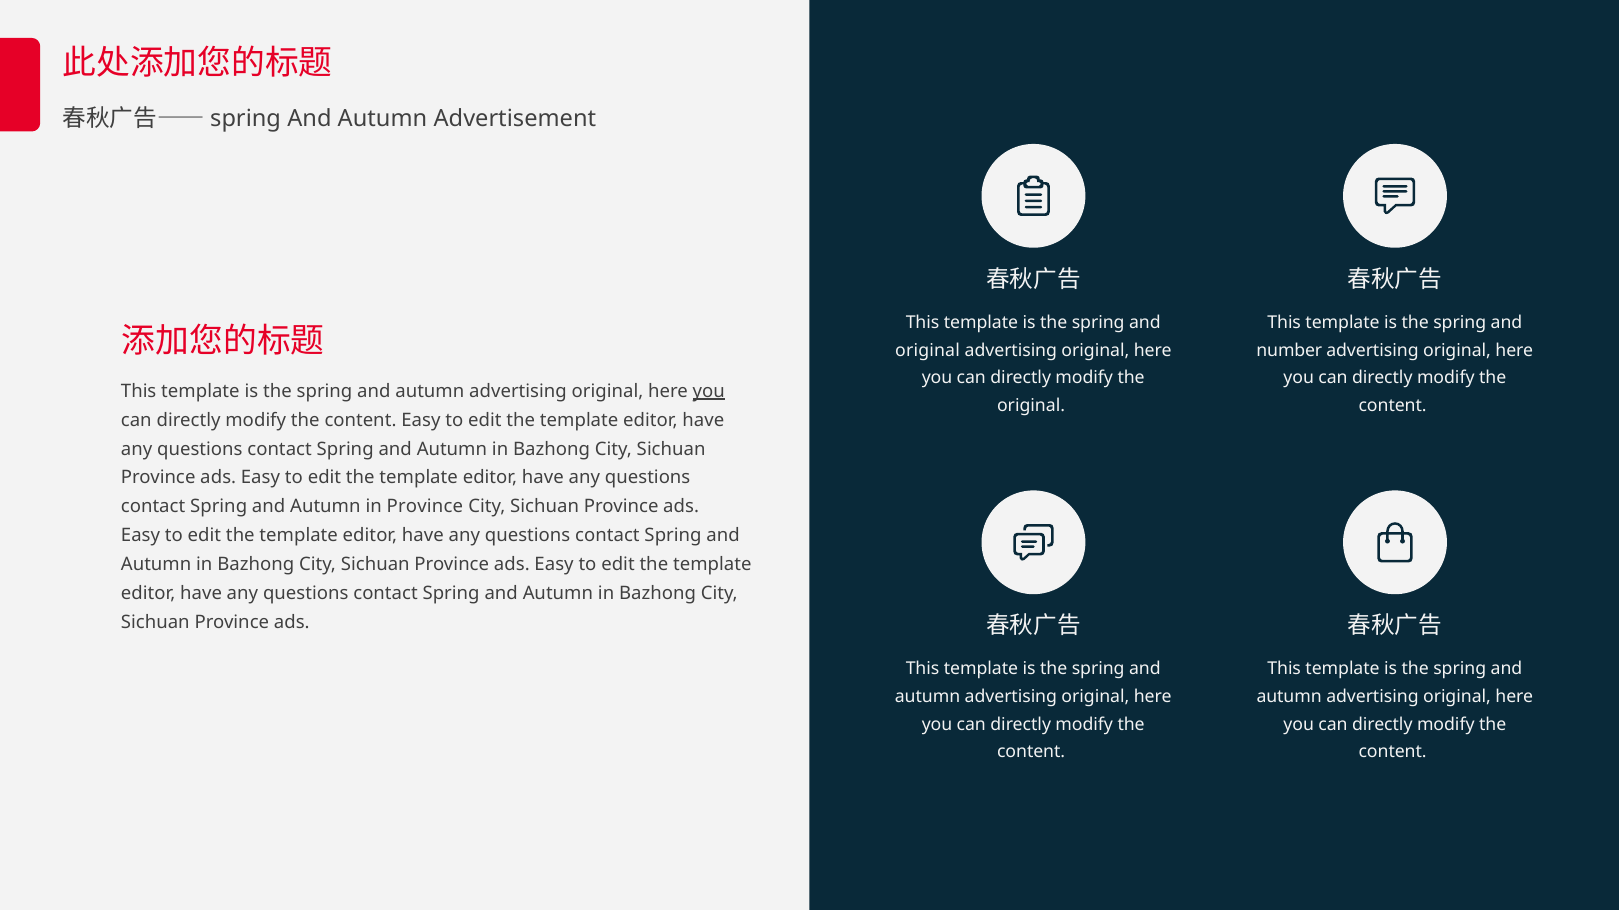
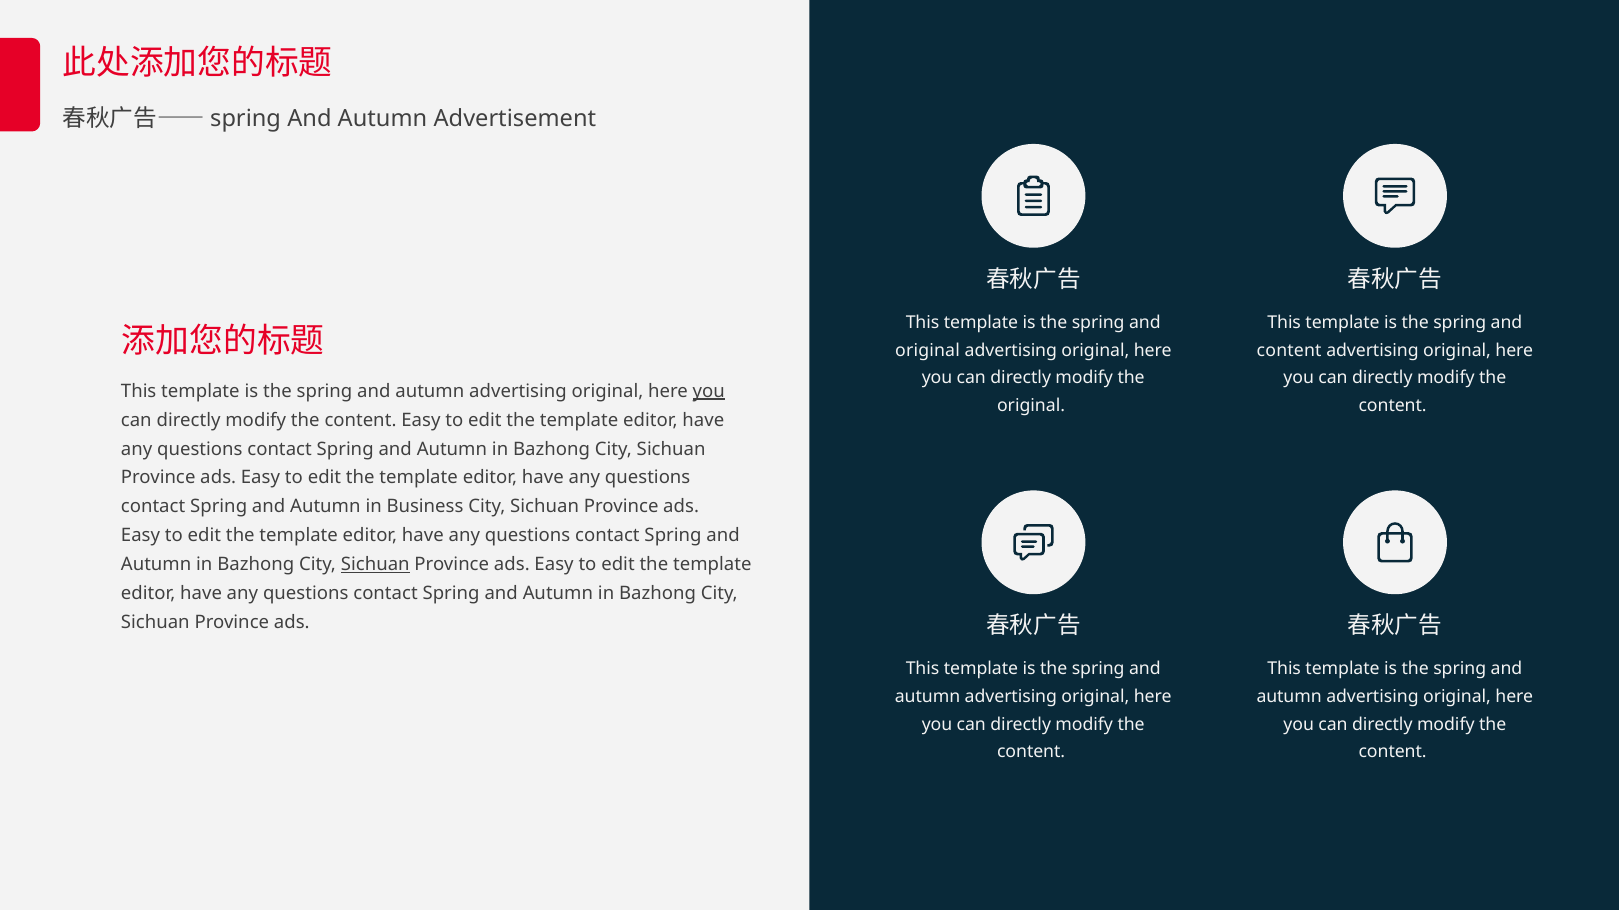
number: number -> content (1289, 350)
in Province: Province -> Business (425, 507)
Sichuan underline: none -> present (375, 565)
